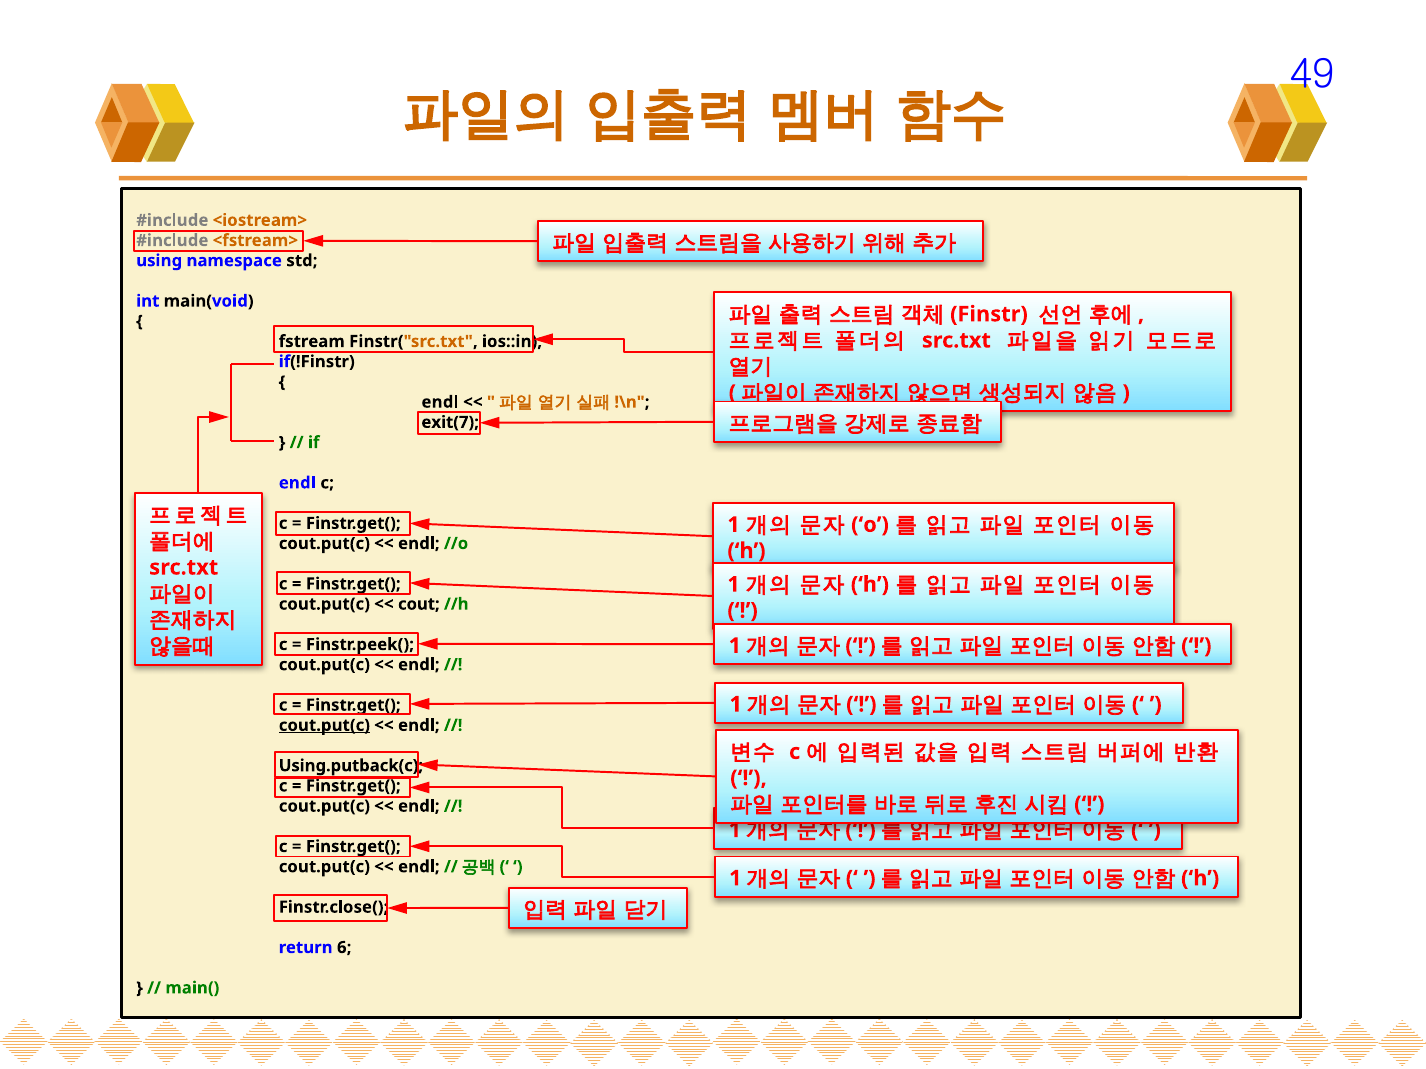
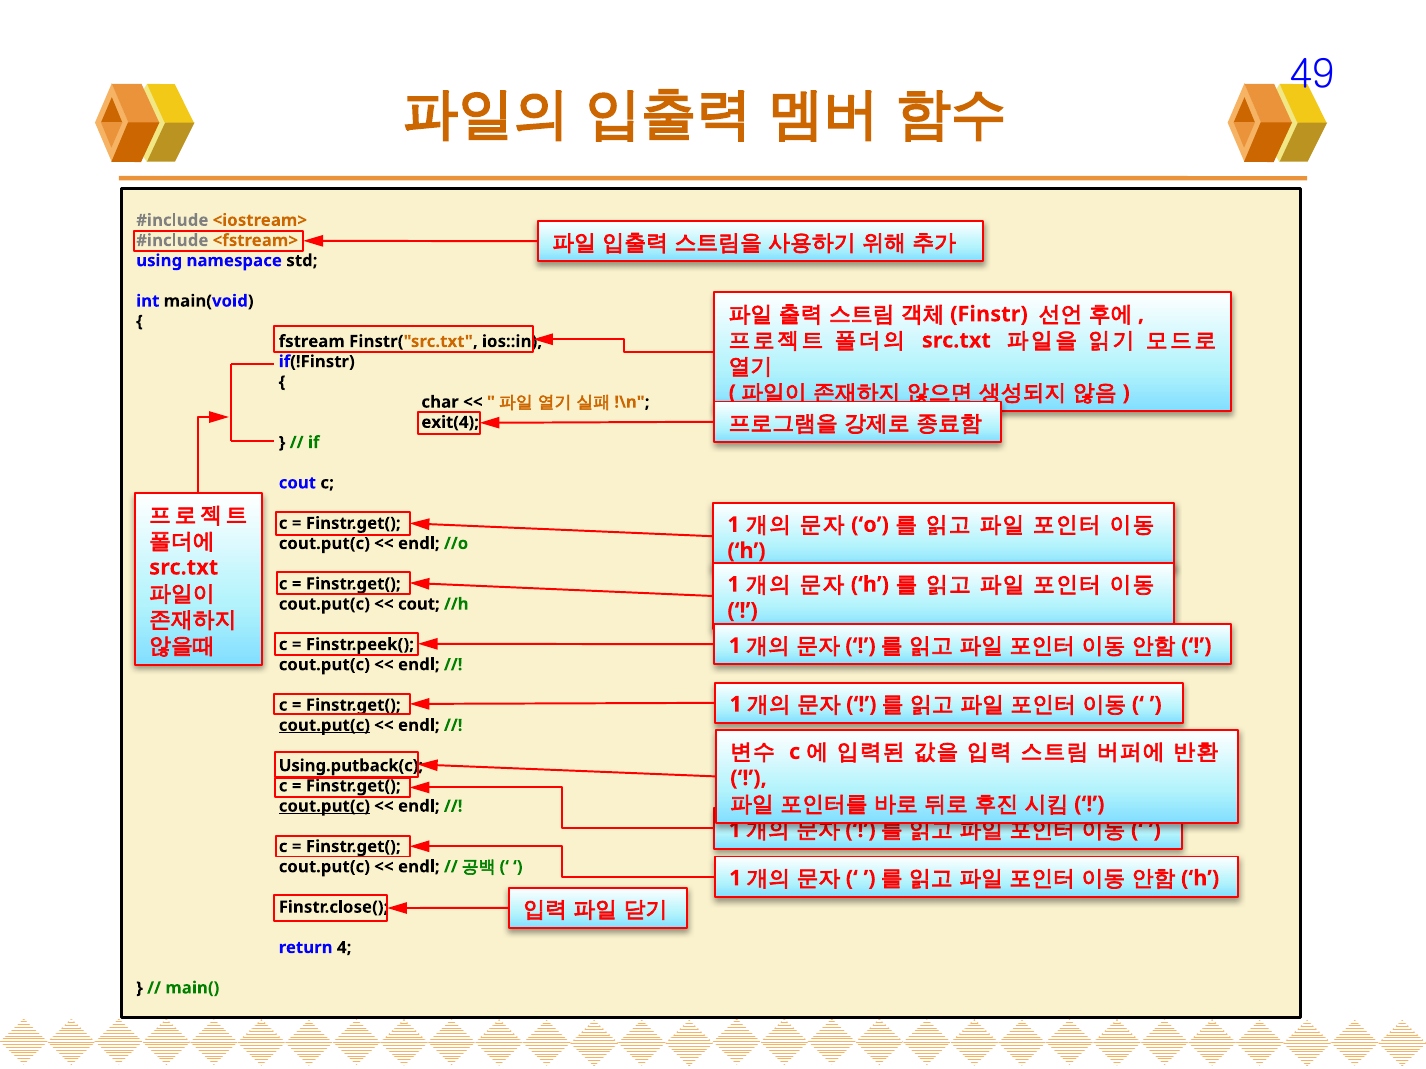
endl: endl -> char (440, 402)
exit(7: exit(7 -> exit(4 (450, 422)
endl: endl -> cout (297, 483)
cout.put(c underline: none -> present (324, 806)
6: 6 -> 4 (344, 948)
